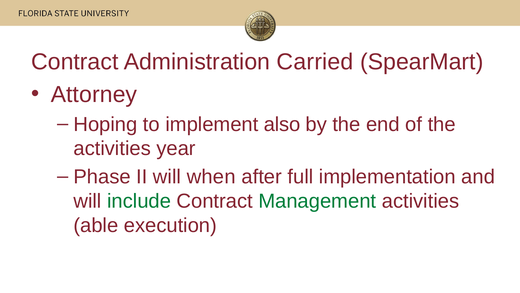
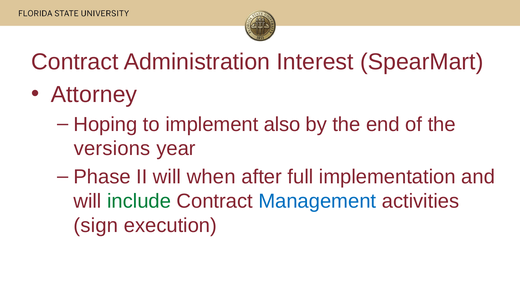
Carried: Carried -> Interest (315, 62)
activities: activities -> versions (112, 148)
Management colour: green -> blue (317, 201)
able: able -> sign (96, 225)
